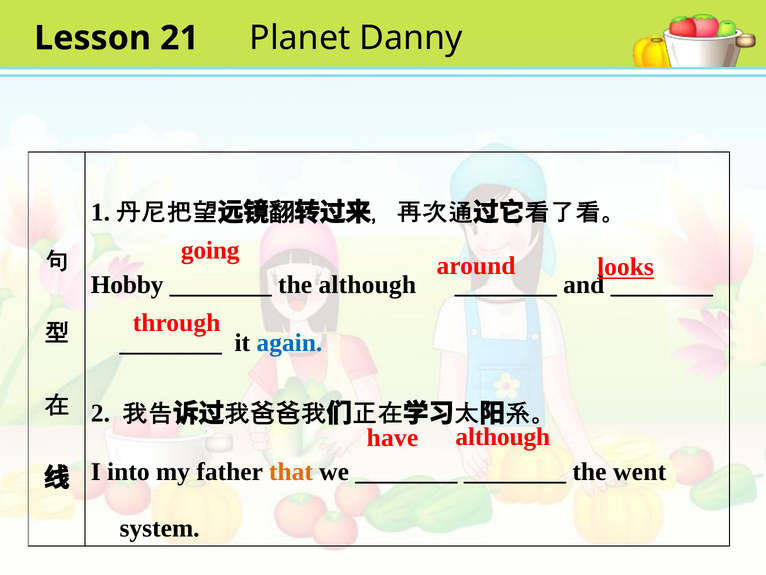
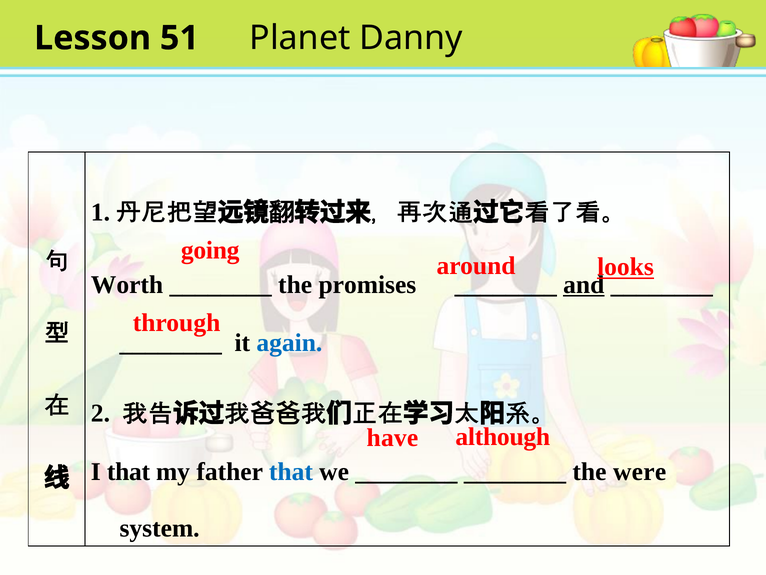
21: 21 -> 51 (179, 38)
Hobby: Hobby -> Worth (127, 284)
the although: although -> promises (367, 284)
and underline: none -> present (584, 284)
I into: into -> that (129, 471)
that colour: orange -> blue (291, 471)
went: went -> were (640, 471)
